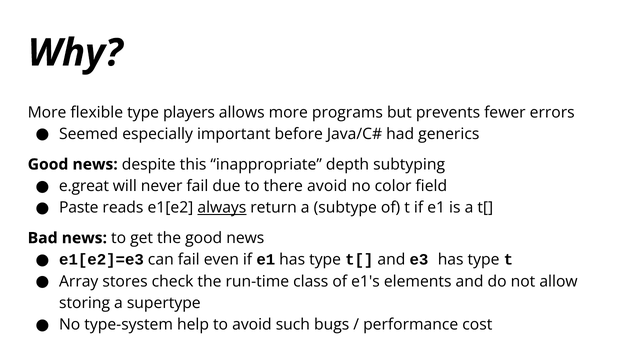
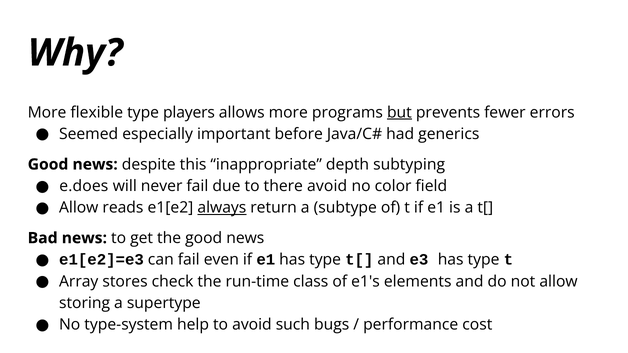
but underline: none -> present (399, 112)
e.great: e.great -> e.does (84, 186)
Paste: Paste -> Allow (79, 208)
